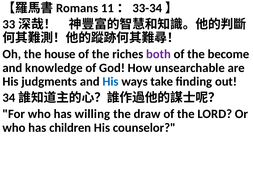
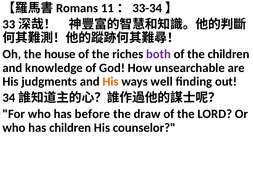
the become: become -> children (229, 54)
His colour: blue -> orange (111, 81)
take: take -> well (162, 81)
willing: willing -> before (92, 114)
